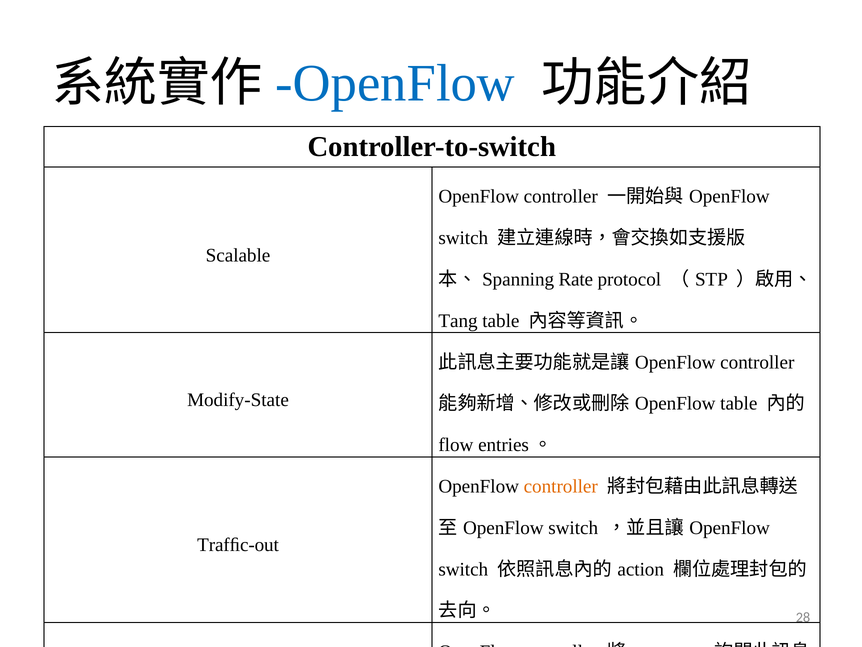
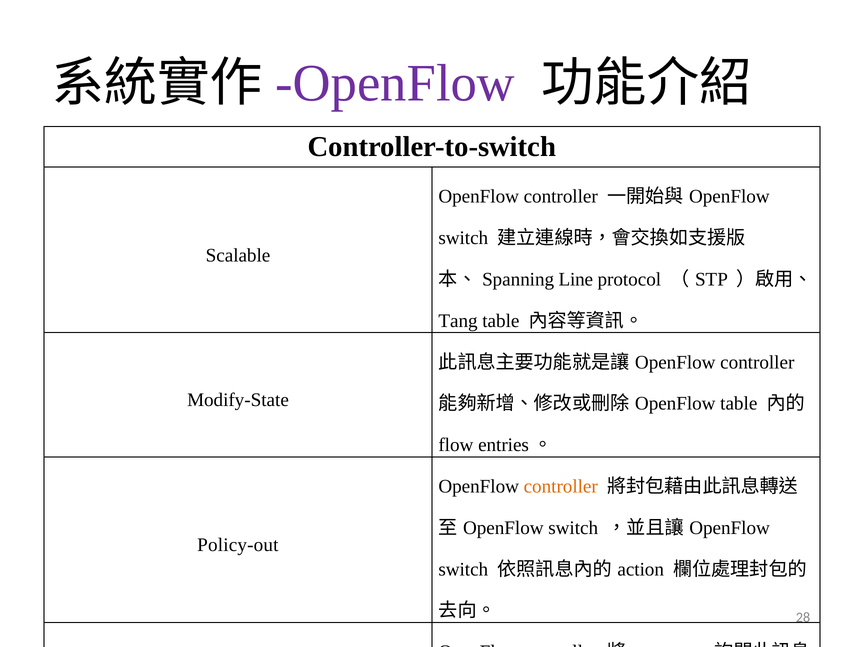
OpenFlow colour: blue -> purple (395, 83)
Rate: Rate -> Line (576, 279)
Trafﬁc-out: Trafﬁc-out -> Policy-out (238, 545)
